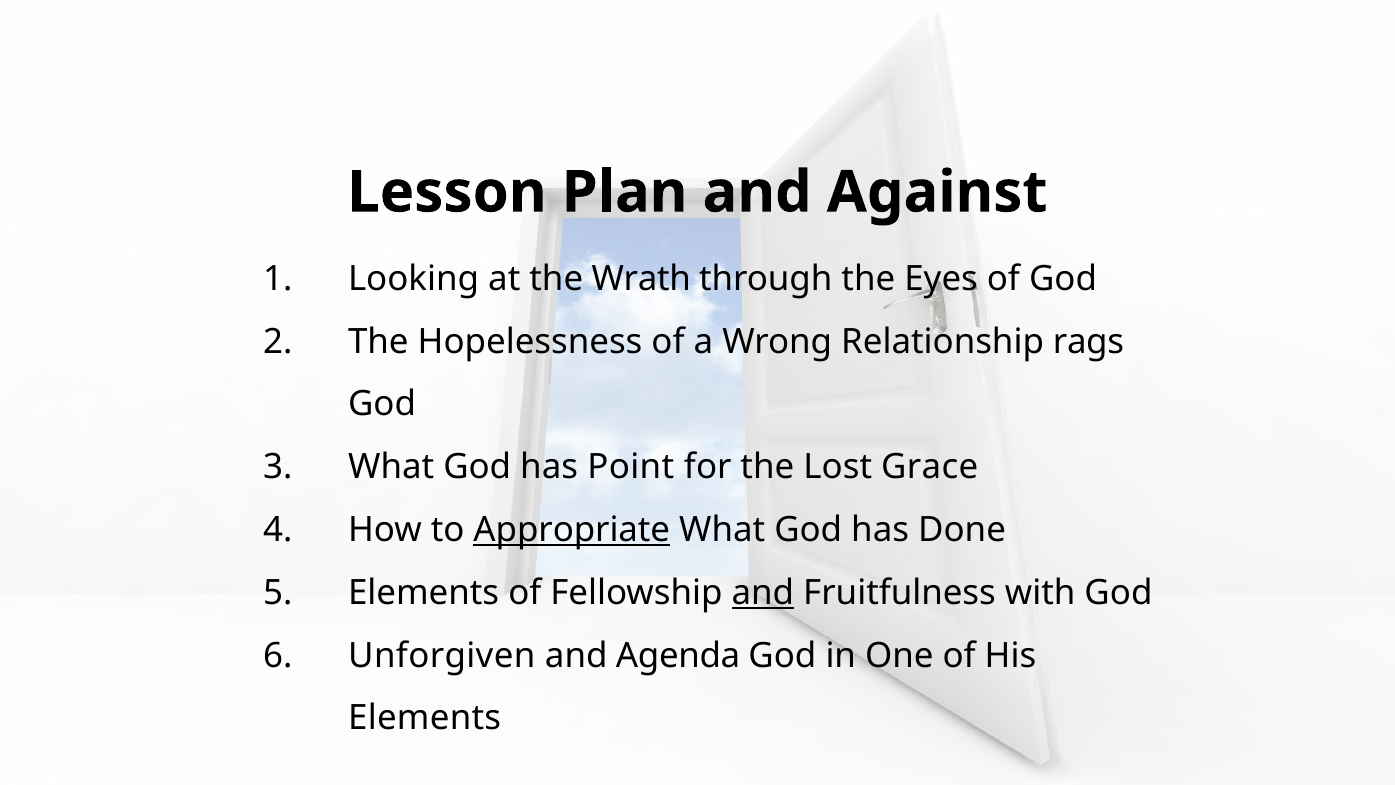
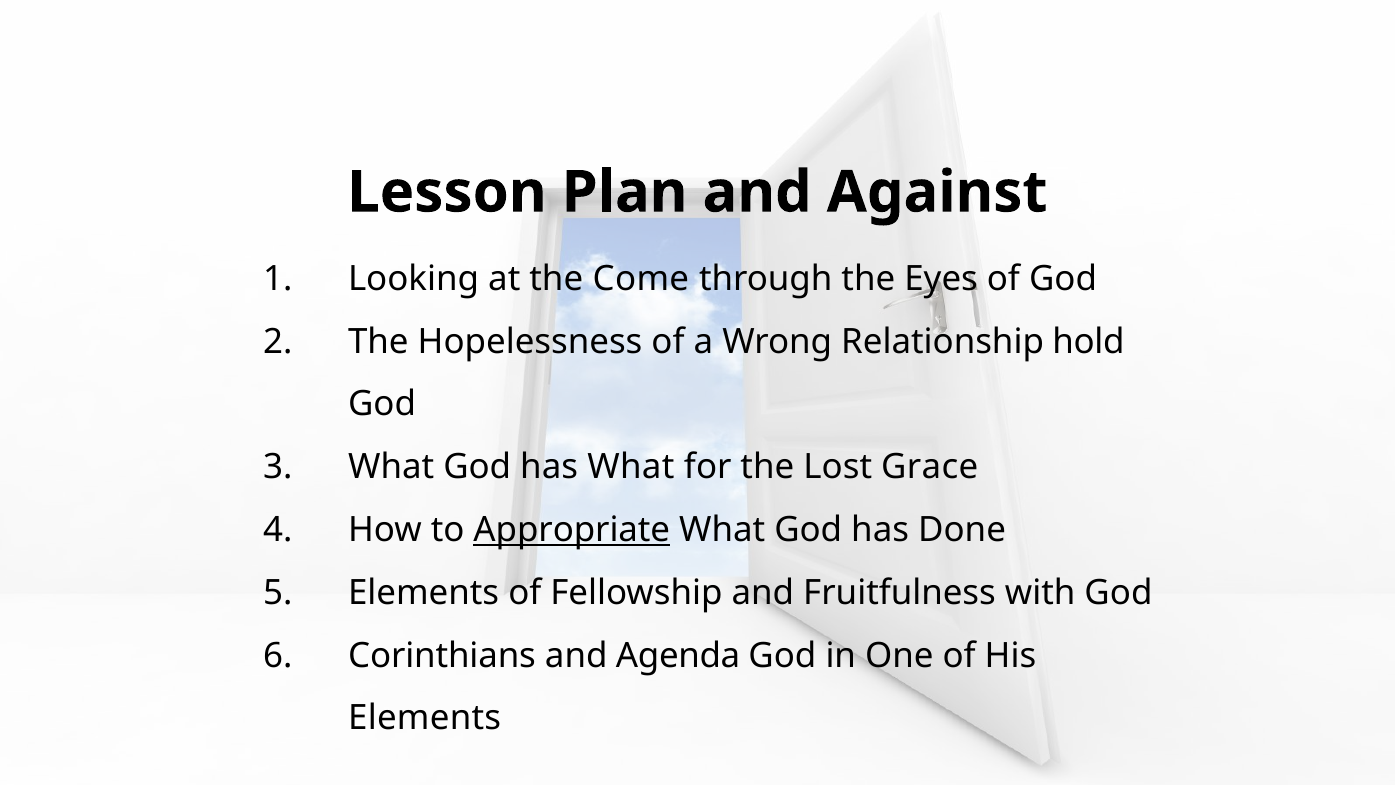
Wrath: Wrath -> Come (641, 279)
rags: rags -> hold (1089, 341)
has Point: Point -> What (631, 467)
and underline: present -> none (763, 593)
Unforgiven: Unforgiven -> Corinthians (442, 655)
